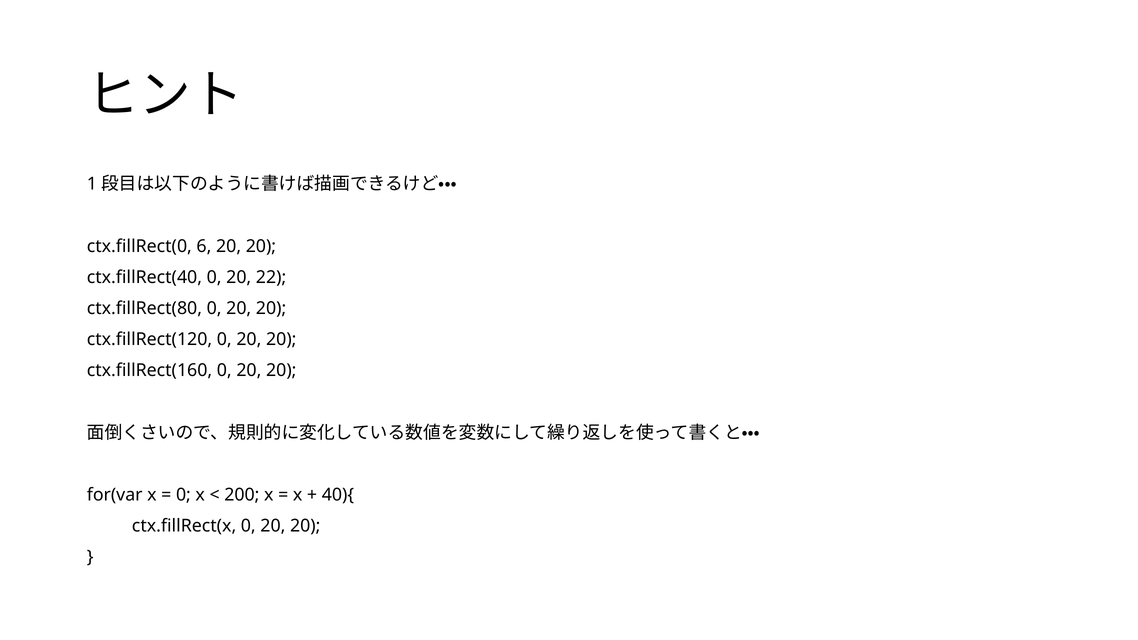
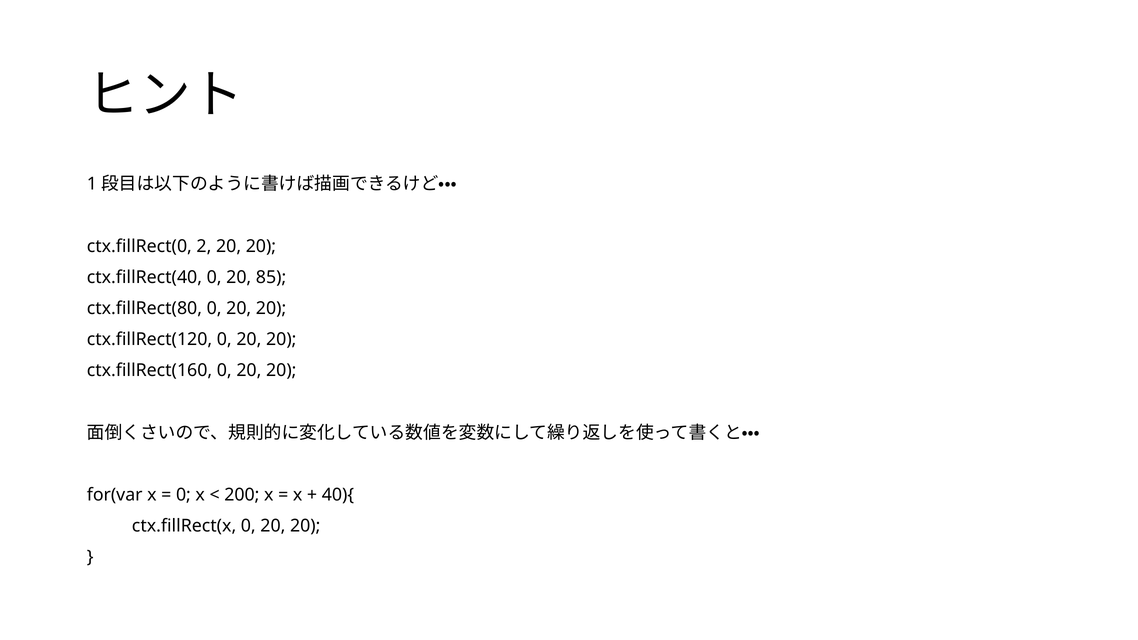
6: 6 -> 2 (204, 246)
22: 22 -> 85 (271, 277)
